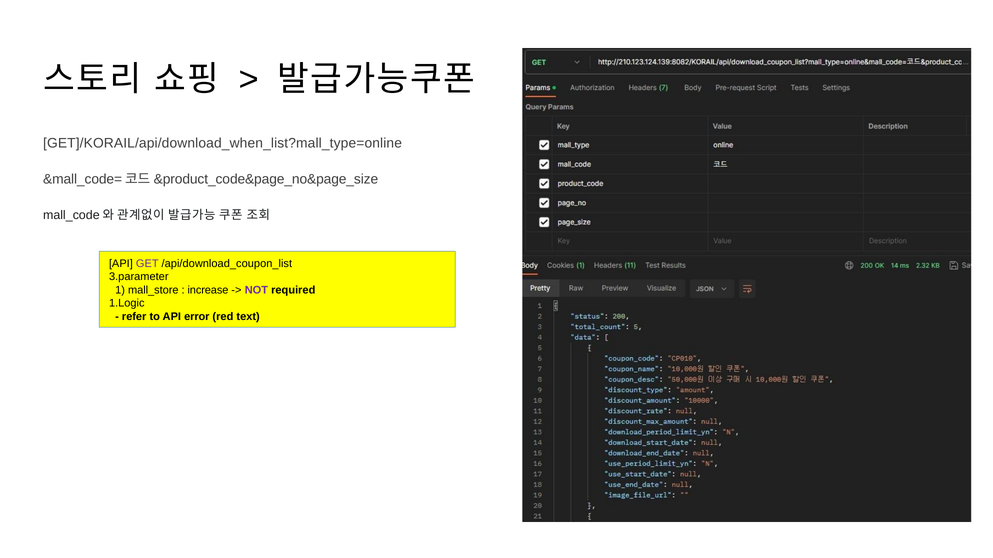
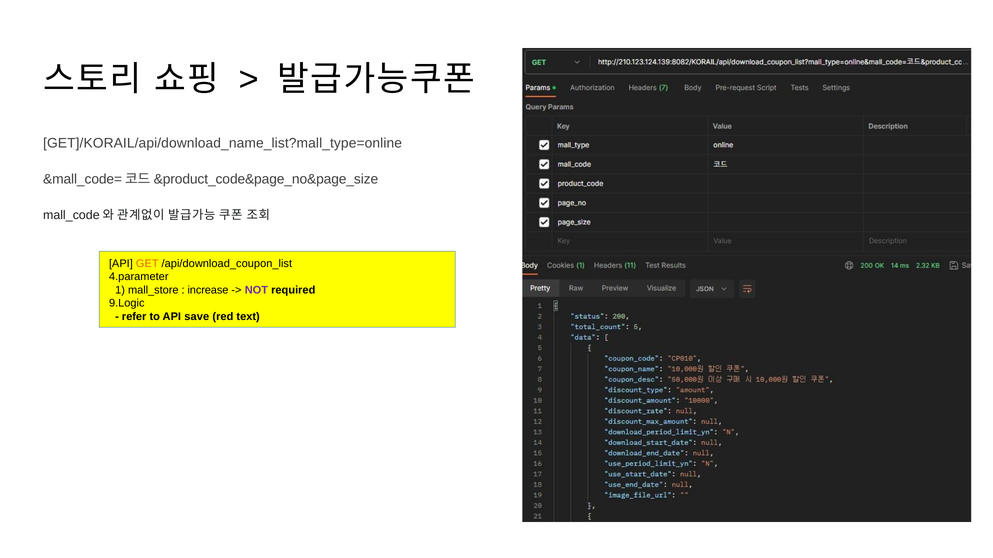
GET]/KORAIL/api/download_when_list?mall_type=online: GET]/KORAIL/api/download_when_list?mall_type=online -> GET]/KORAIL/api/download_name_list?mall_type=online (223, 143)
GET colour: purple -> orange (147, 264)
3.parameter: 3.parameter -> 4.parameter (139, 277)
1.Logic: 1.Logic -> 9.Logic (127, 304)
error: error -> save (197, 317)
